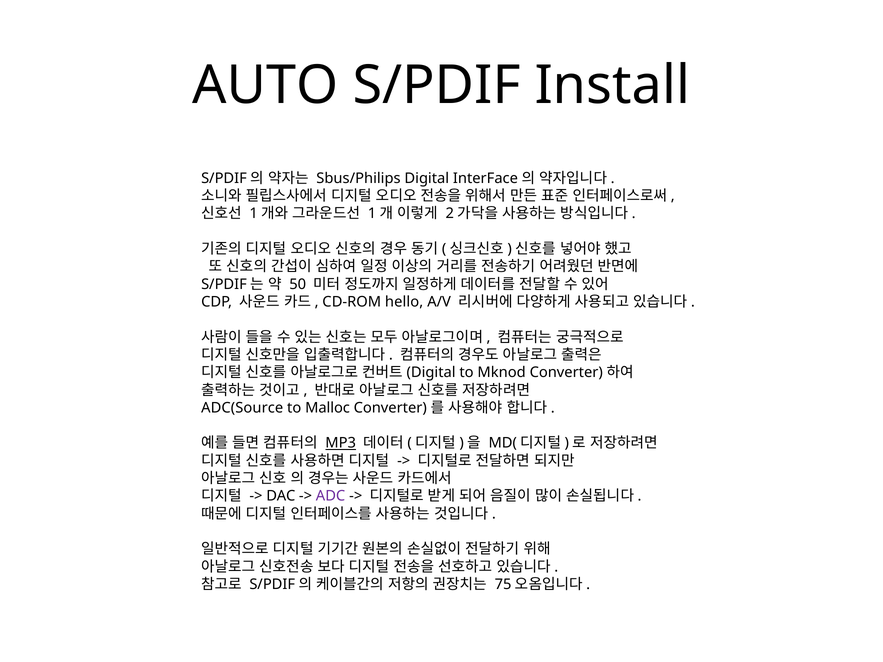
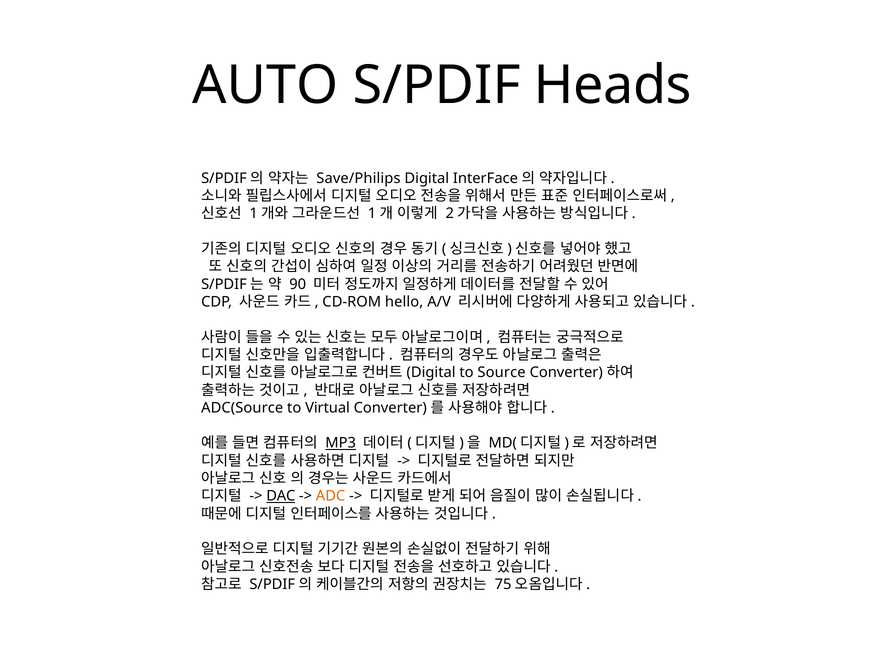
Install: Install -> Heads (613, 85)
Sbus/Philips: Sbus/Philips -> Save/Philips (358, 178)
50: 50 -> 90 (298, 284)
Mknod: Mknod -> Source (502, 373)
Malloc: Malloc -> Virtual (328, 408)
DAC underline: none -> present (281, 496)
ADC colour: purple -> orange (331, 496)
